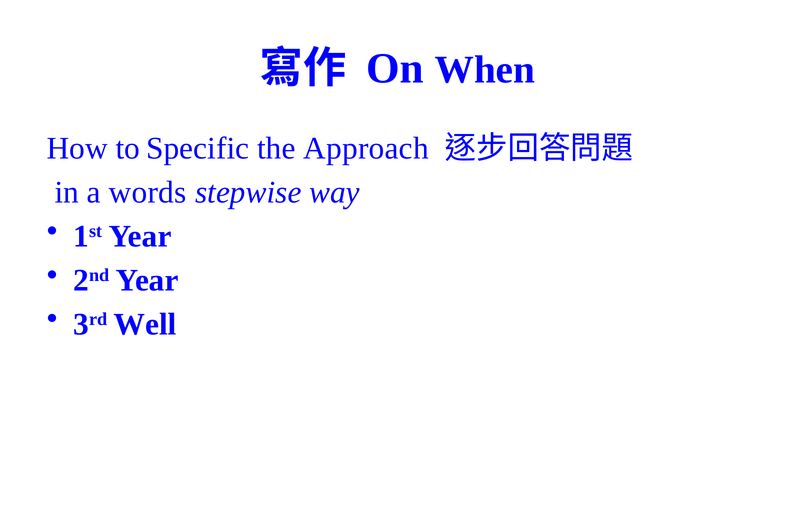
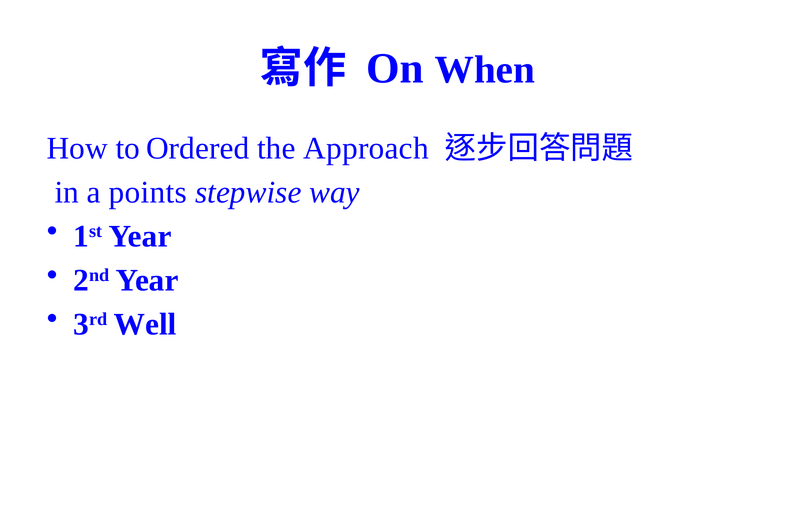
Specific: Specific -> Ordered (198, 148)
words: words -> points (148, 192)
